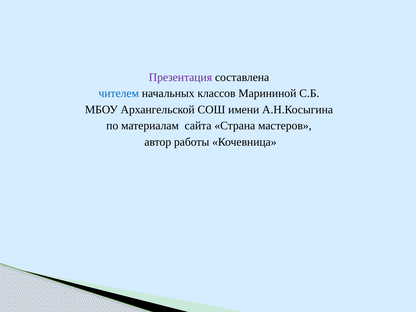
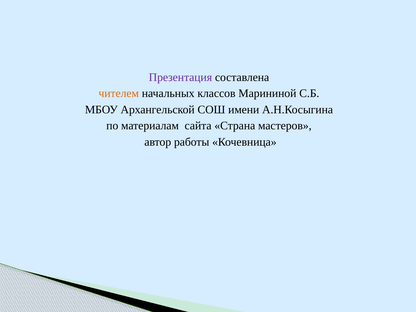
чителем colour: blue -> orange (119, 93)
